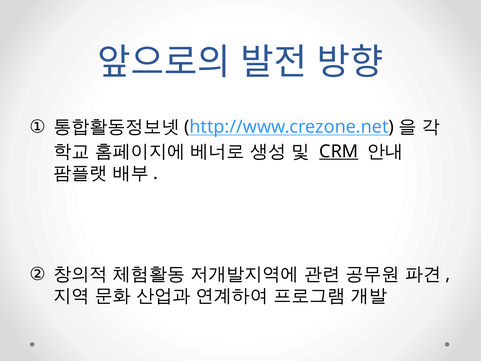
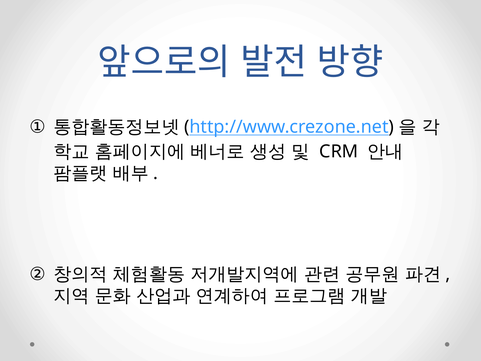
CRM underline: present -> none (339, 151)
